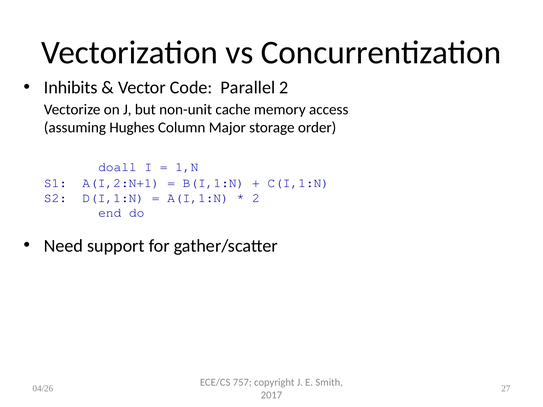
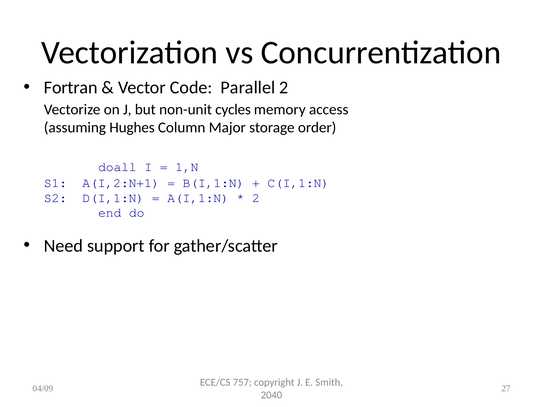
Inhibits: Inhibits -> Fortran (71, 88)
cache: cache -> cycles (233, 110)
04/26: 04/26 -> 04/09 (43, 389)
2017: 2017 -> 2040 (271, 395)
